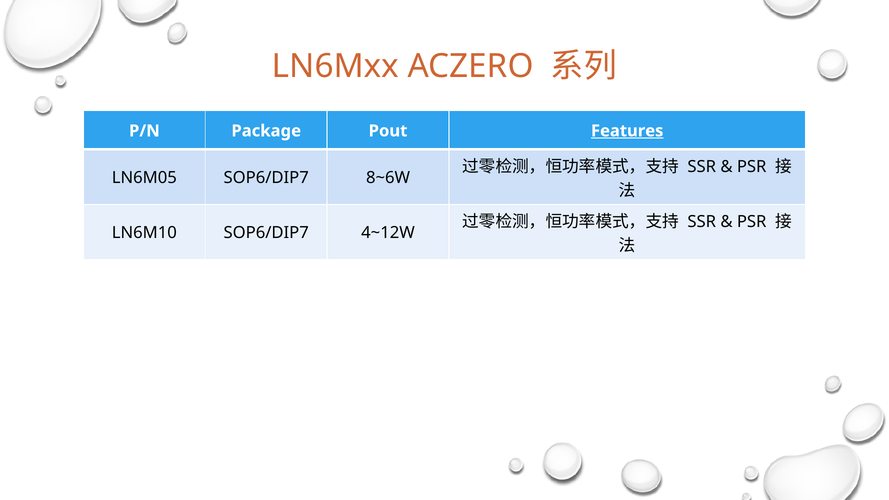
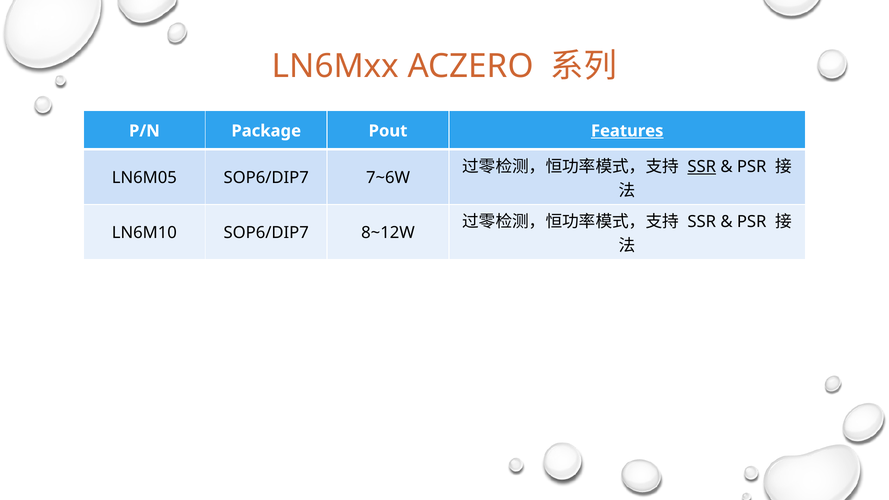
SSR underline: none -> present (702, 167)
8~6W: 8~6W -> 7~6W (388, 178)
4~12W: 4~12W -> 8~12W (388, 233)
